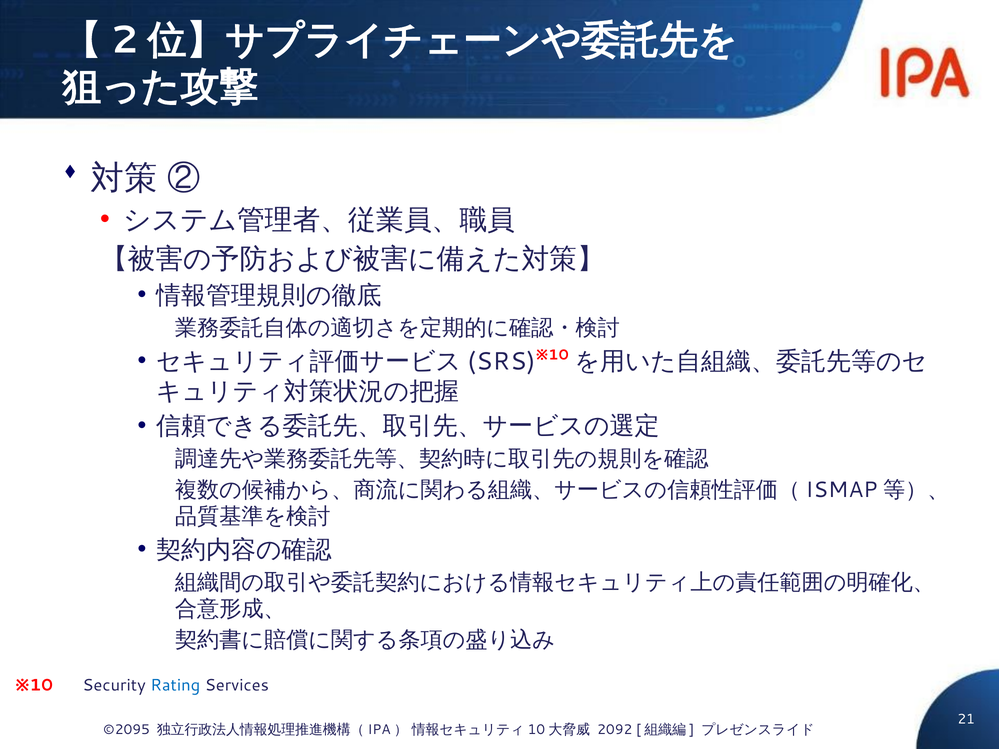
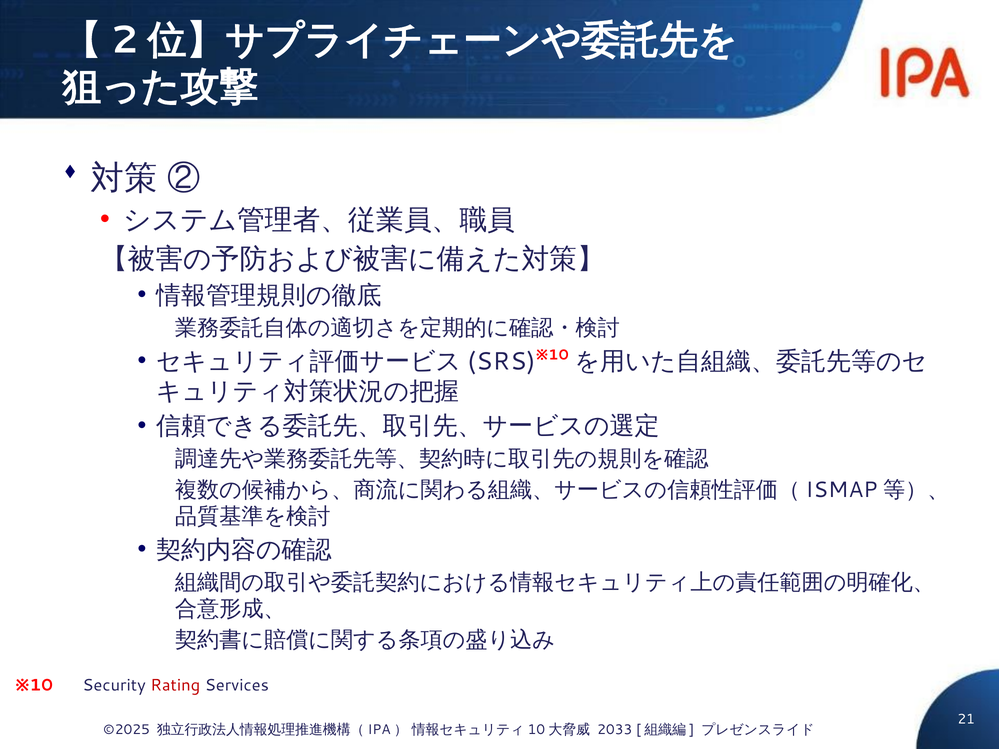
Rating colour: blue -> red (175, 685)
©2095: ©2095 -> ©2025 (126, 730)
2092: 2092 -> 2033 (615, 730)
